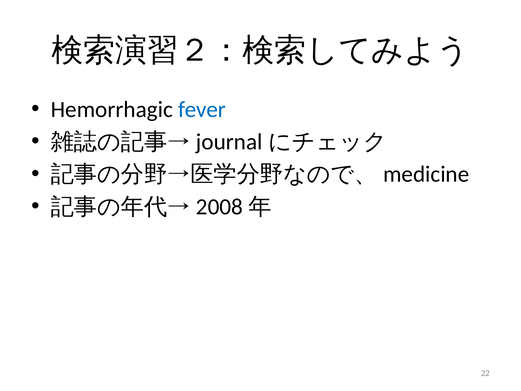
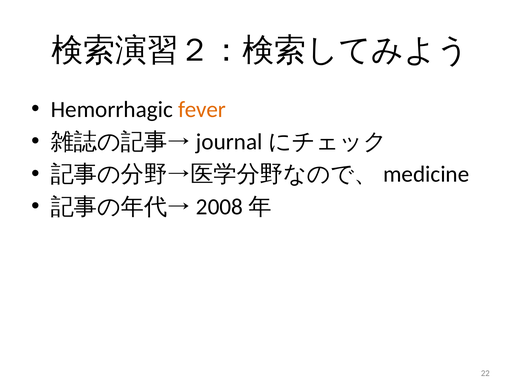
fever colour: blue -> orange (202, 109)
